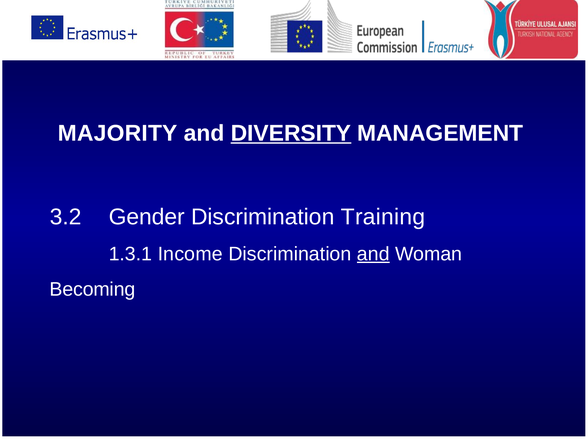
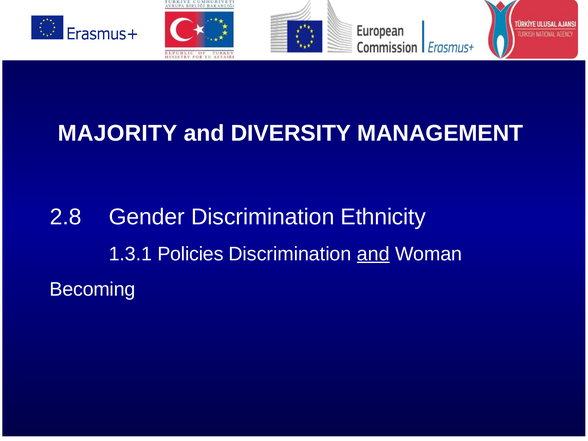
DIVERSITY underline: present -> none (291, 133)
3.2: 3.2 -> 2.8 (66, 217)
Training: Training -> Ethnicity (383, 217)
Income: Income -> Policies (190, 254)
